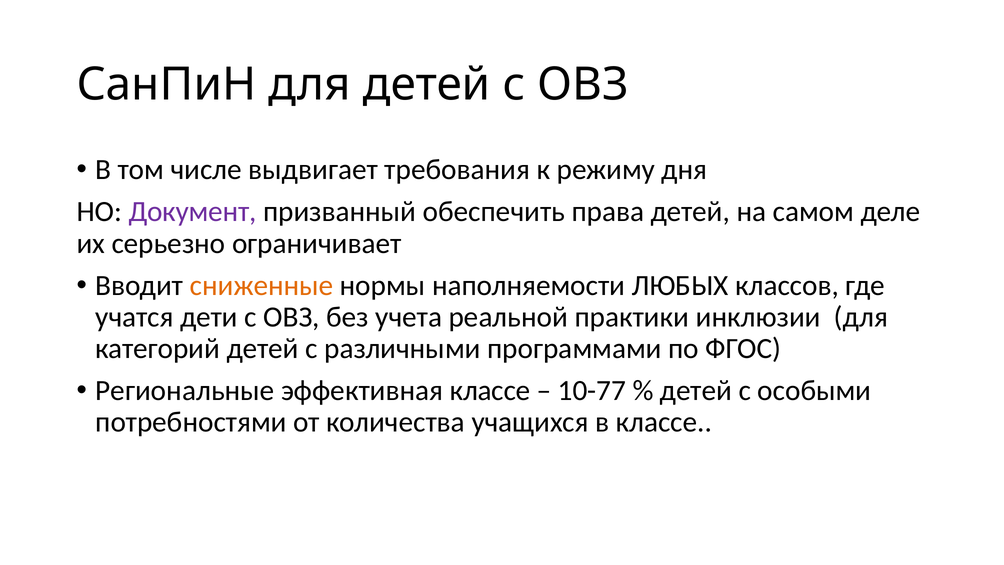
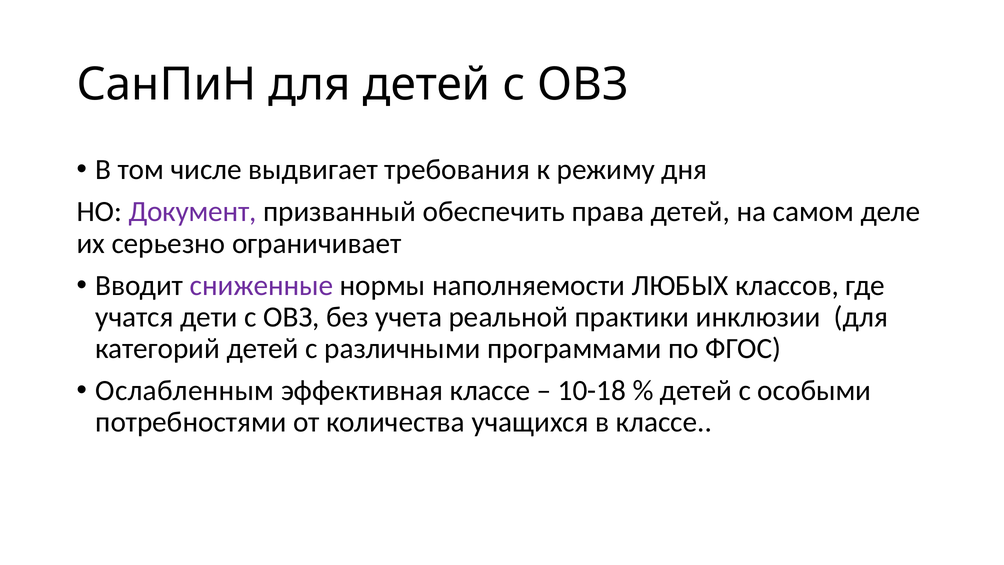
сниженные colour: orange -> purple (262, 285)
Региональные: Региональные -> Ослабленным (185, 391)
10-77: 10-77 -> 10-18 (592, 391)
